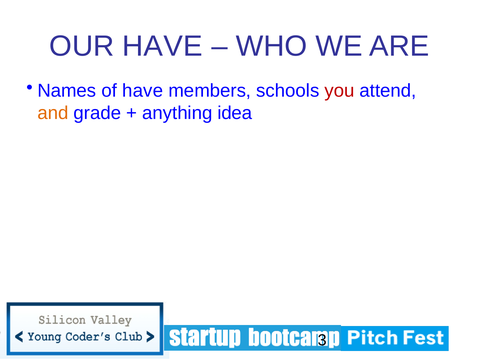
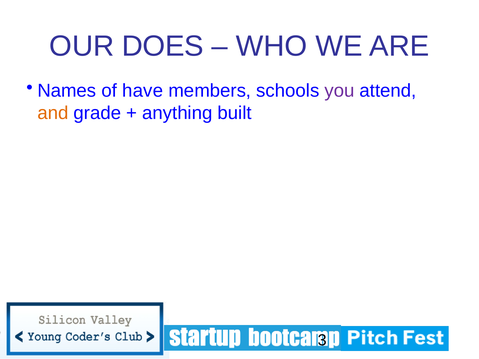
OUR HAVE: HAVE -> DOES (163, 46)
you colour: red -> purple (339, 91)
idea: idea -> built (235, 113)
